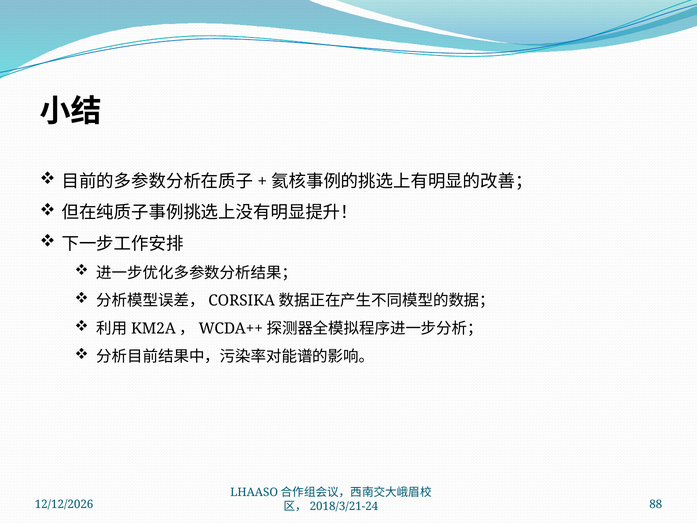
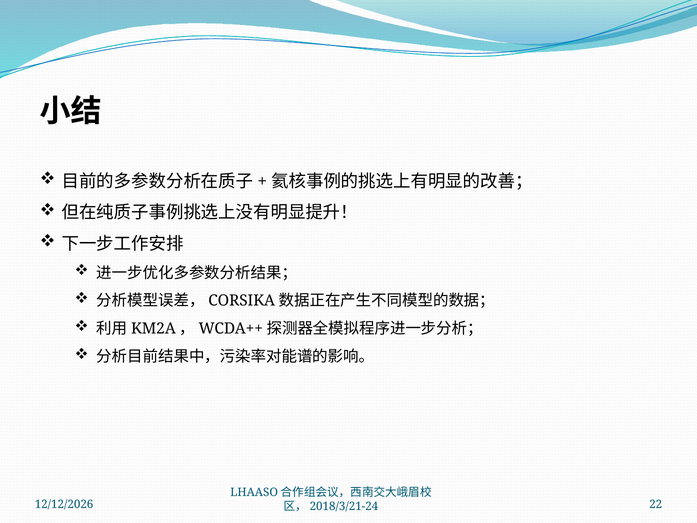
88: 88 -> 22 (656, 504)
